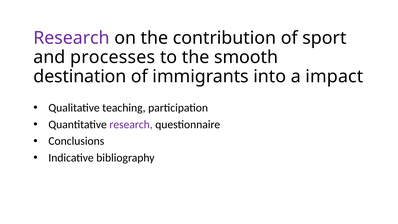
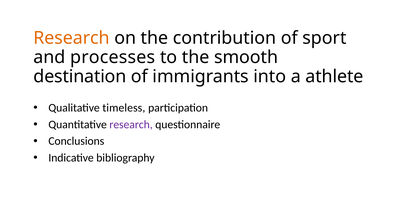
Research colour: purple -> orange (72, 38)
impact: impact -> athlete (334, 77)
teaching: teaching -> timeless (124, 108)
